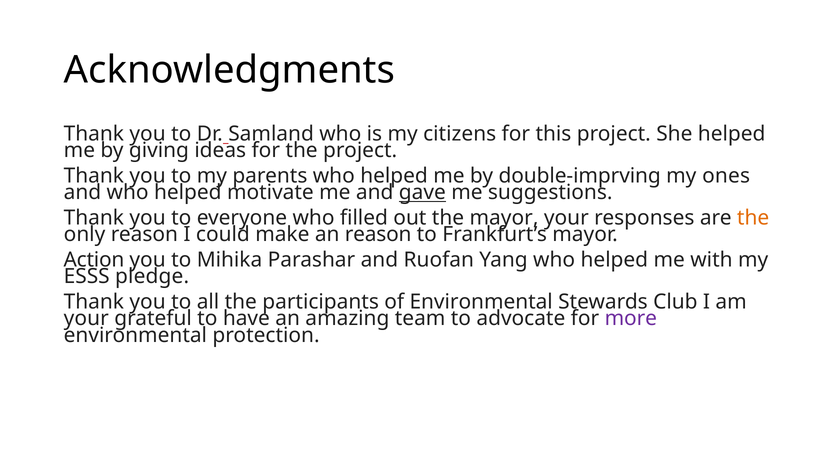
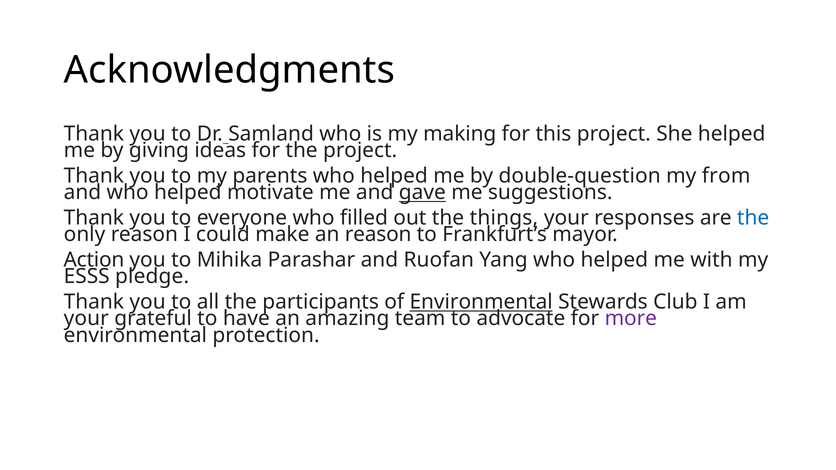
citizens: citizens -> making (460, 134)
double-imprving: double-imprving -> double-question (580, 176)
ones: ones -> from (726, 176)
the mayor: mayor -> things (504, 218)
the colour: orange -> blue (753, 218)
Environmental underline: none -> present (481, 302)
